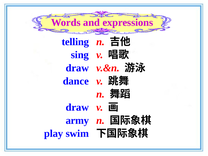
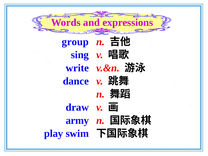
telling: telling -> group (75, 42)
draw: draw -> write (77, 68)
